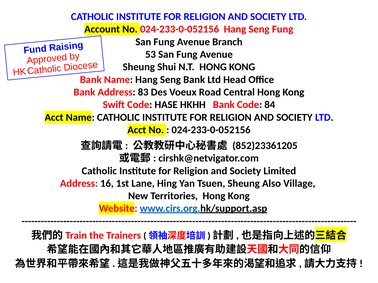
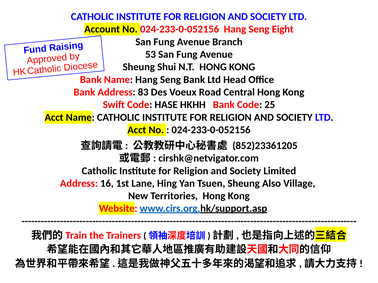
Seng Fung: Fung -> Eight (283, 29)
84: 84 -> 25 (270, 105)
